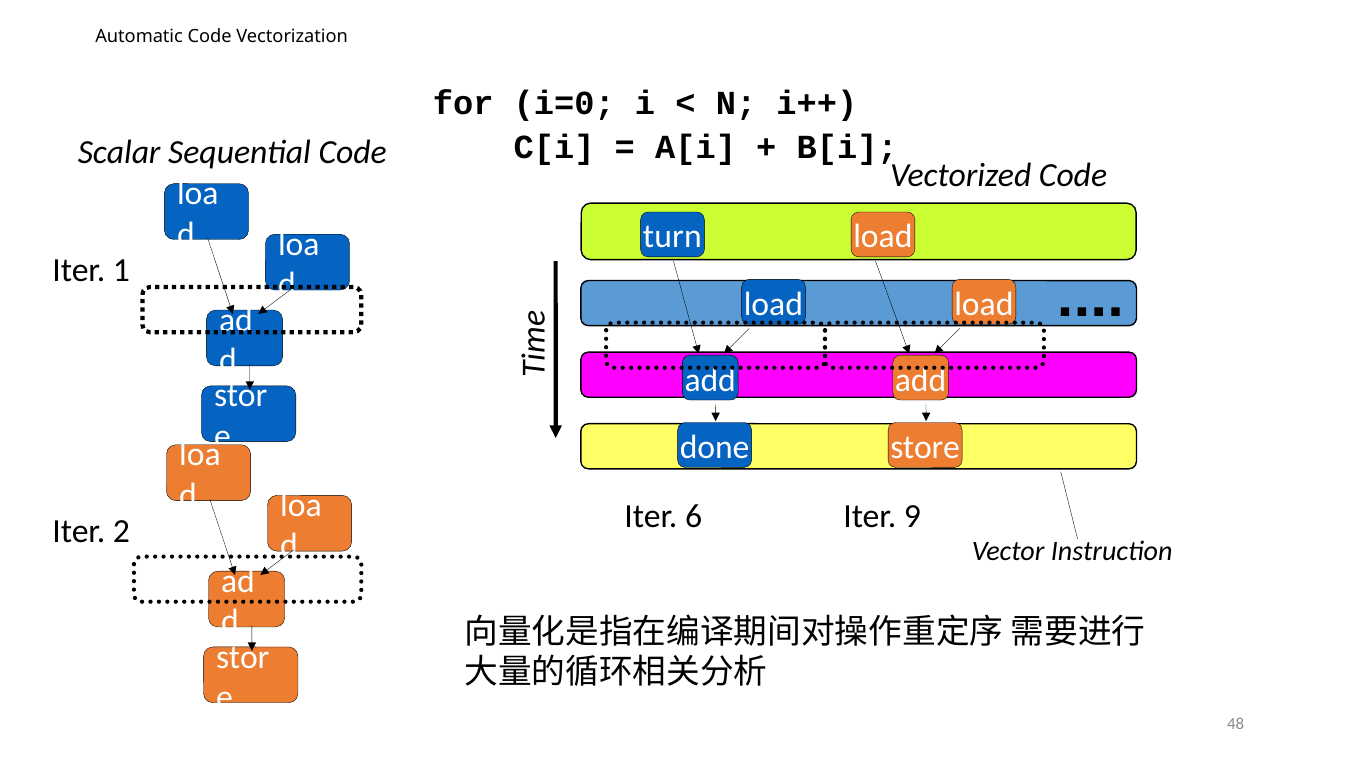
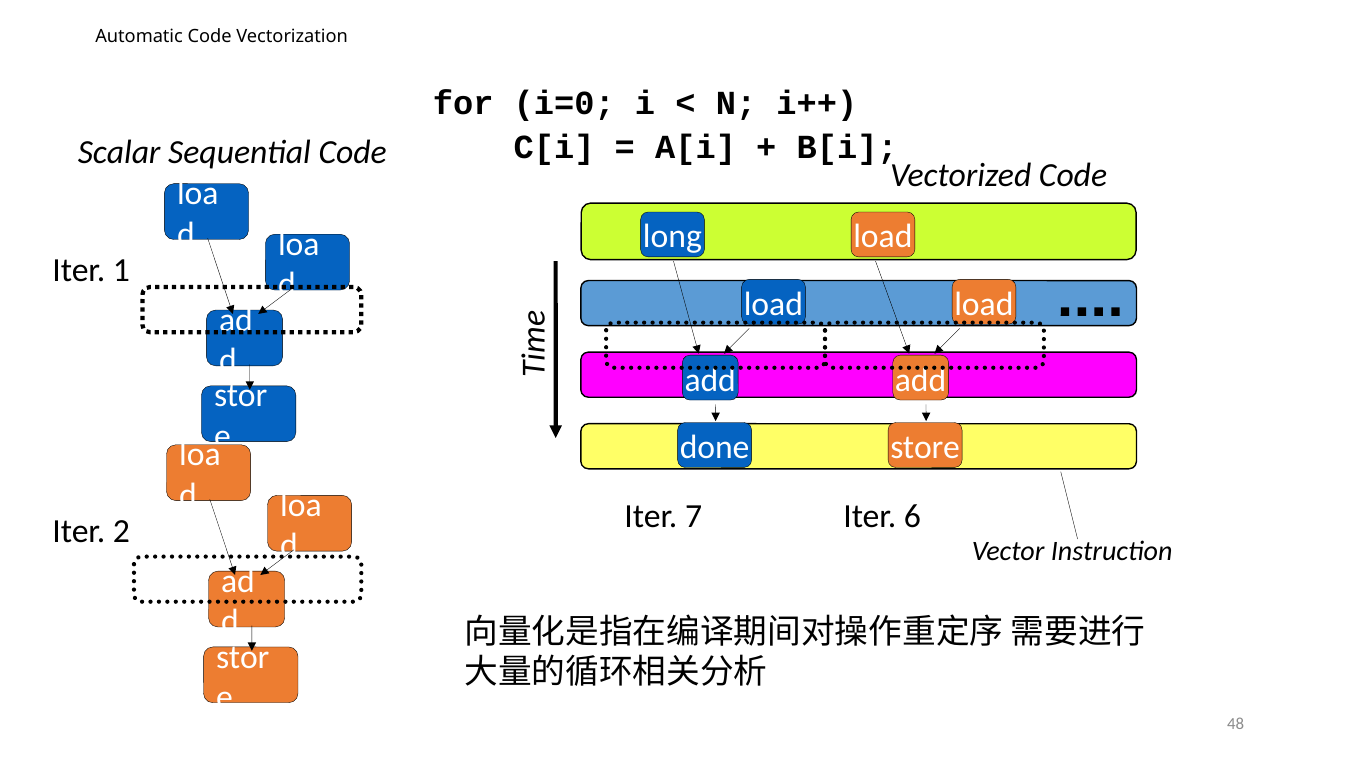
turn: turn -> long (672, 237)
6: 6 -> 7 (694, 516)
9: 9 -> 6 (912, 516)
